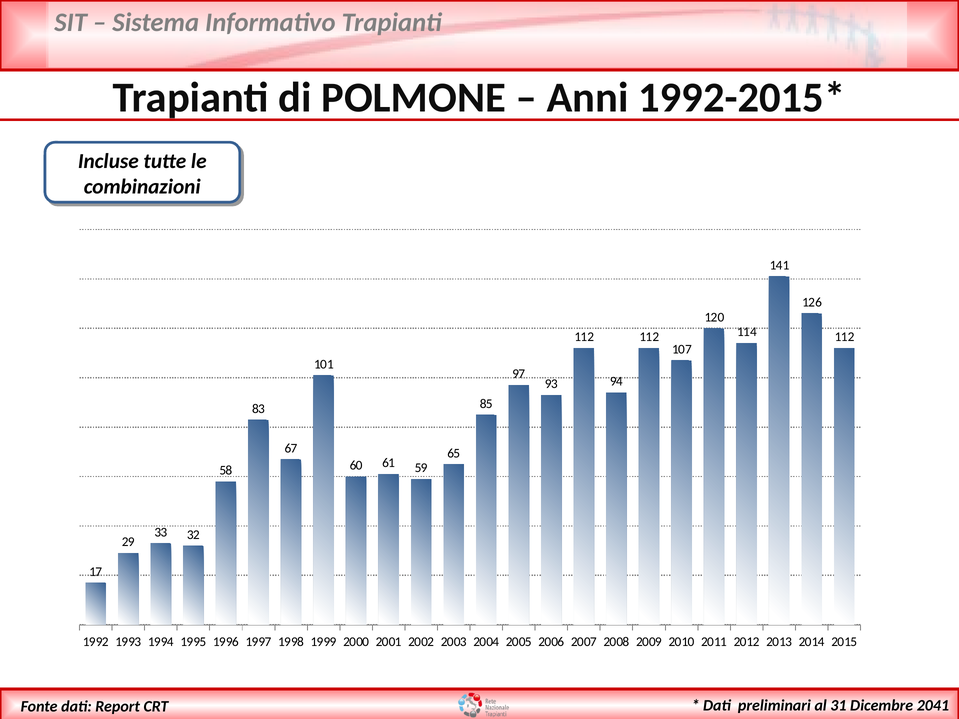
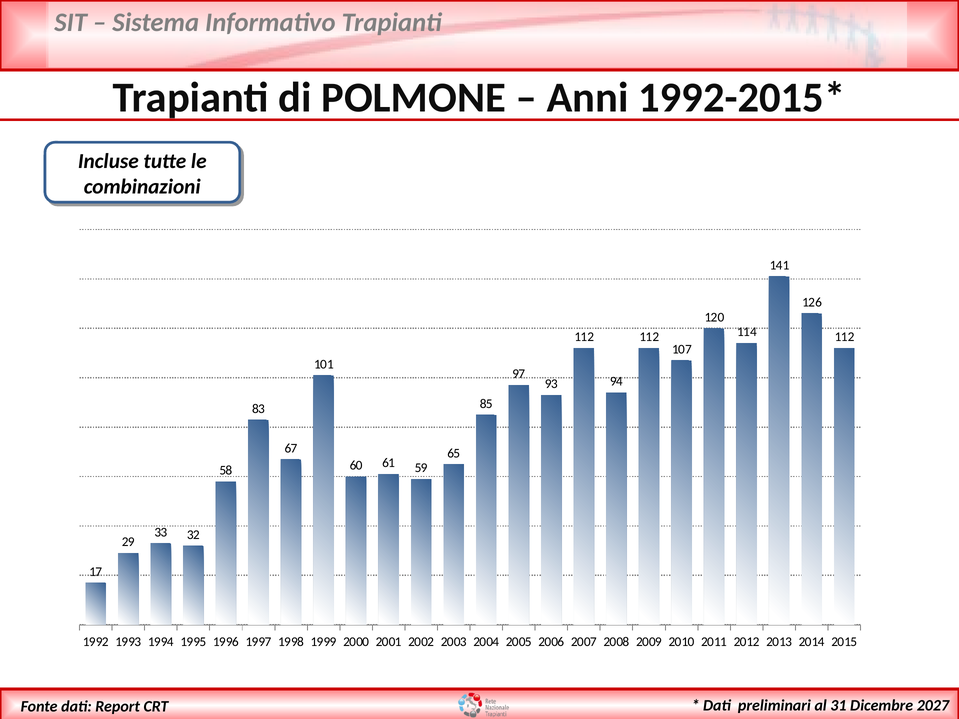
2041: 2041 -> 2027 (933, 706)
